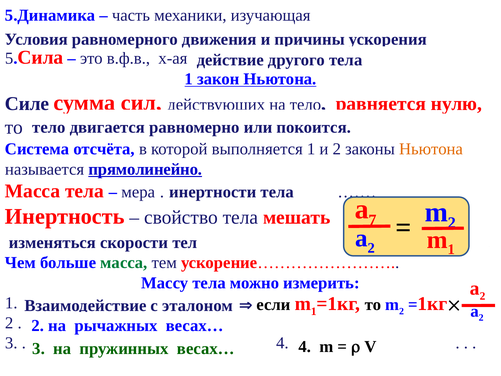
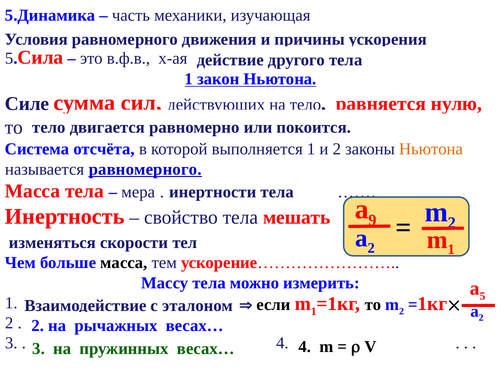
называется прямолинейно: прямолинейно -> равномерного (145, 169)
7: 7 -> 9 (373, 220)
масса colour: green -> black (124, 263)
2: 2 -> 5 (482, 296)
